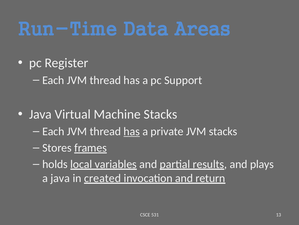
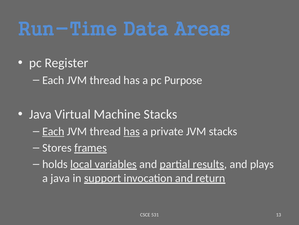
Support: Support -> Purpose (183, 80)
Each underline: none -> present (53, 131)
created: created -> support (103, 178)
